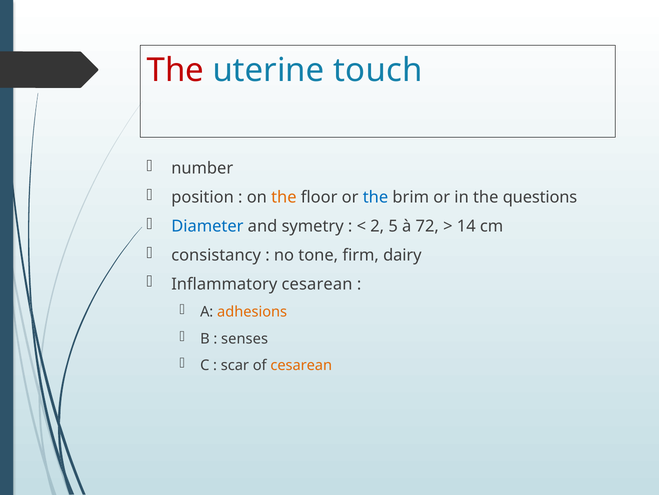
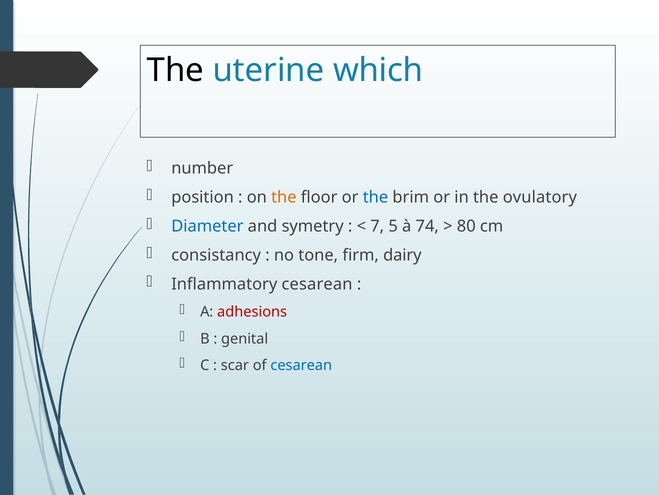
The colour: red -> black (175, 70)
touch: touch -> which (378, 70)
questions: questions -> ovulatory (540, 197)
2: 2 -> 7 (377, 226)
72: 72 -> 74 (427, 226)
14: 14 -> 80 (466, 226)
adhesions colour: orange -> red (252, 312)
senses: senses -> genital (245, 338)
cesarean colour: orange -> blue (301, 365)
